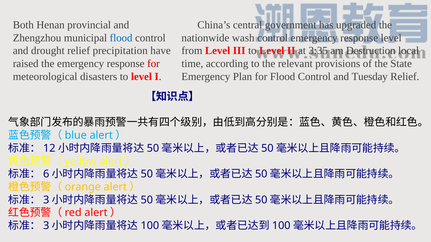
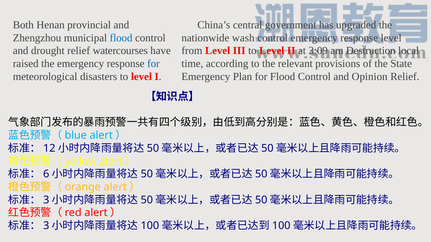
precipitation: precipitation -> watercourses (120, 51)
3:35: 3:35 -> 3:09 (318, 51)
for colour: red -> blue (153, 64)
Tuesday: Tuesday -> Opinion (370, 77)
